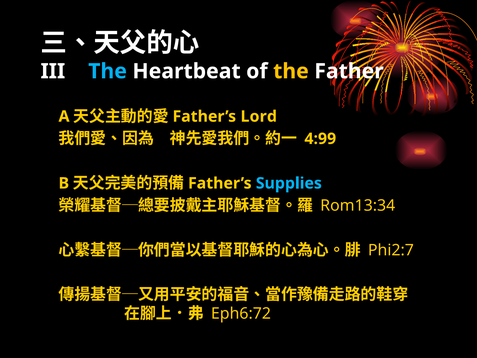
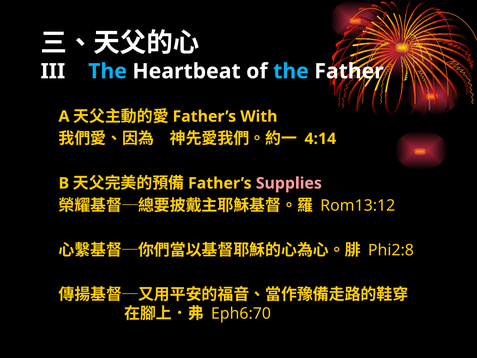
the colour: yellow -> light blue (291, 71)
Lord: Lord -> With (259, 116)
4:99: 4:99 -> 4:14 (320, 139)
Supplies colour: light blue -> pink (289, 183)
Rom13:34: Rom13:34 -> Rom13:12 (358, 205)
Phi2:7: Phi2:7 -> Phi2:8 (391, 250)
Eph6:72: Eph6:72 -> Eph6:70 (241, 313)
